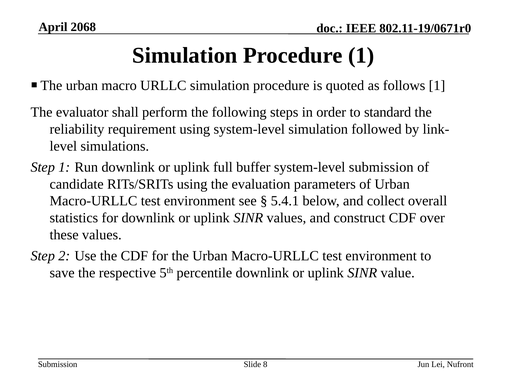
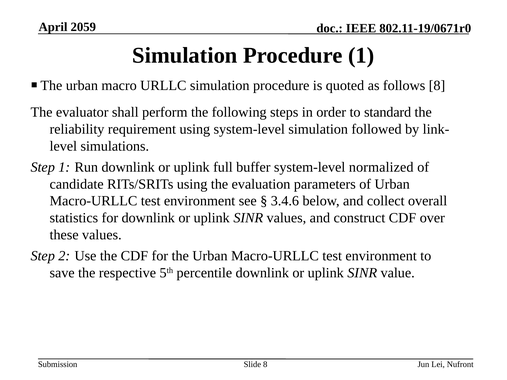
2068: 2068 -> 2059 (83, 27)
follows 1: 1 -> 8 (437, 86)
system-level submission: submission -> normalized (381, 167)
5.4.1: 5.4.1 -> 3.4.6 (285, 201)
